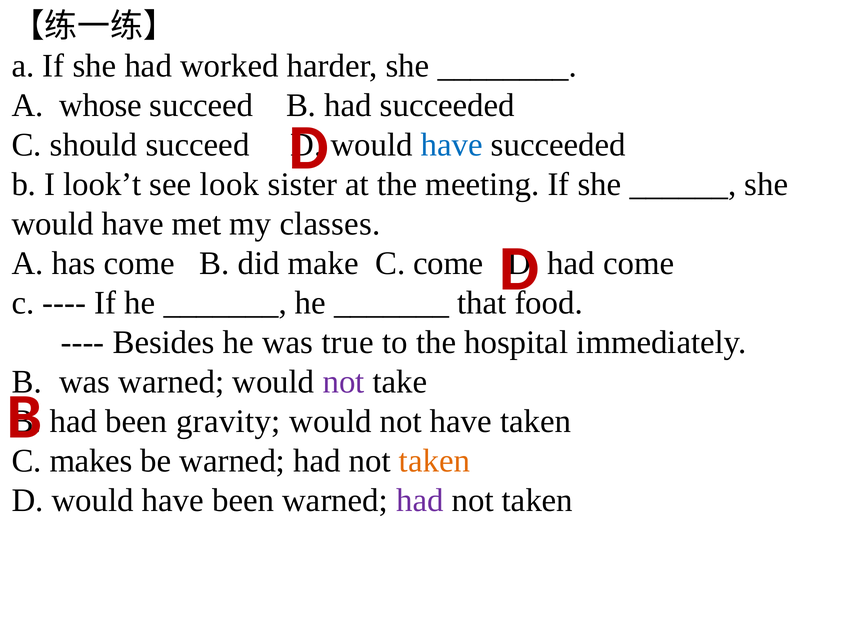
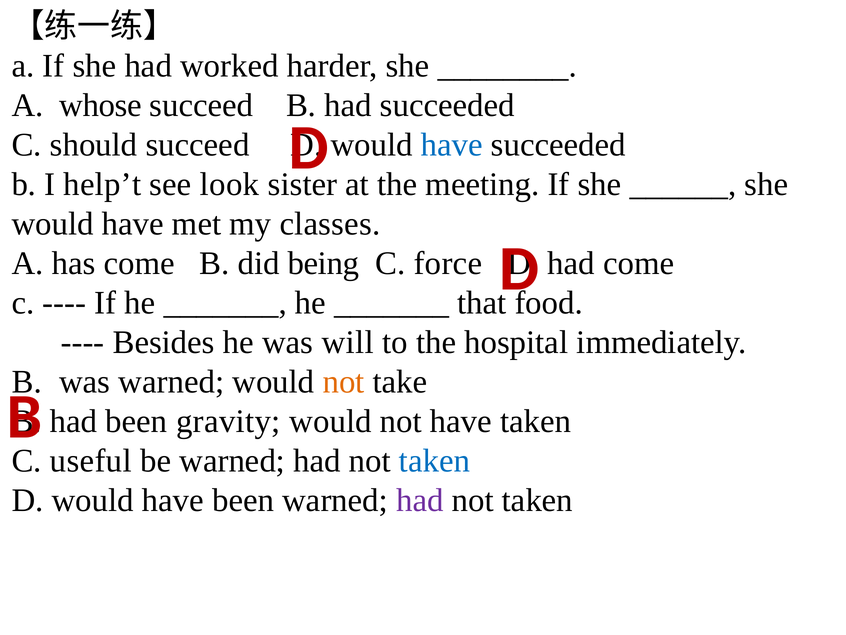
look’t: look’t -> help’t (102, 184)
make: make -> being (323, 263)
C come: come -> force (448, 263)
true: true -> will (348, 342)
not colour: purple -> orange (344, 382)
makes: makes -> useful (91, 461)
taken colour: orange -> blue (434, 461)
